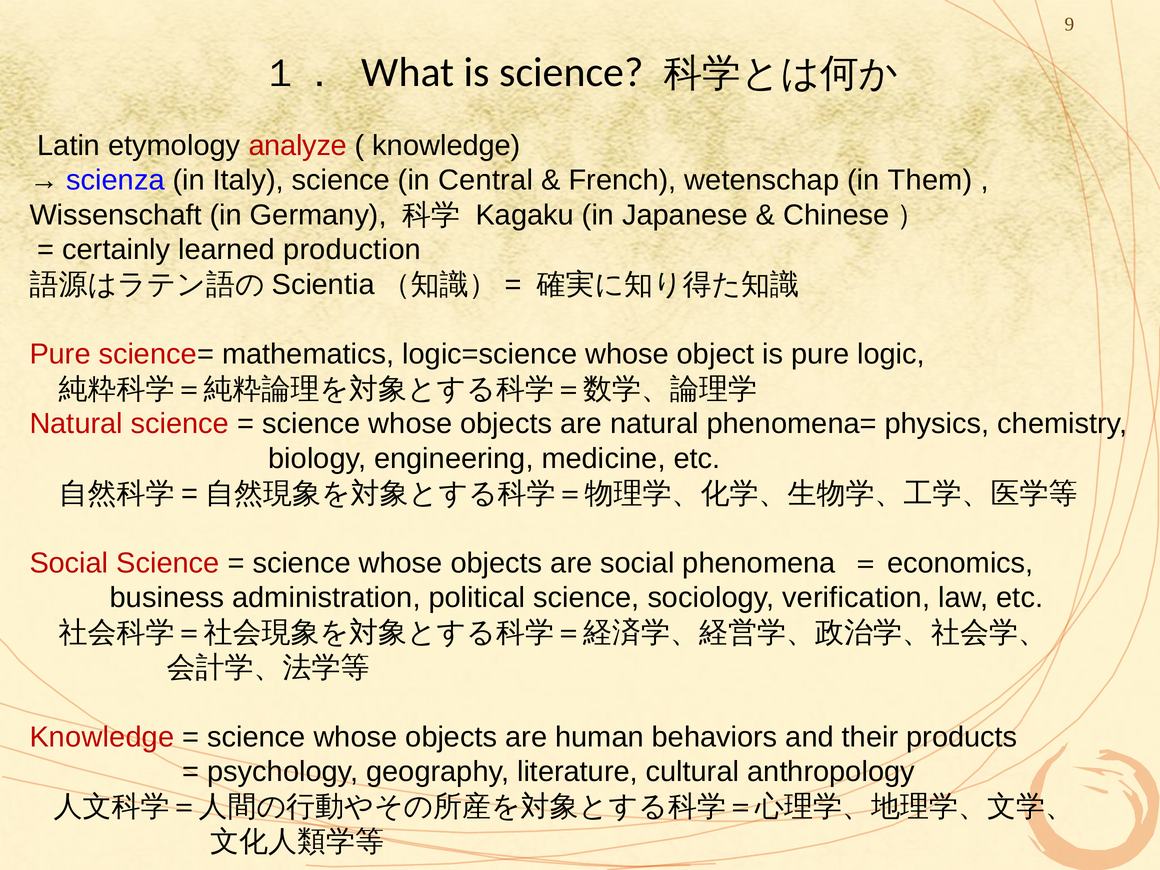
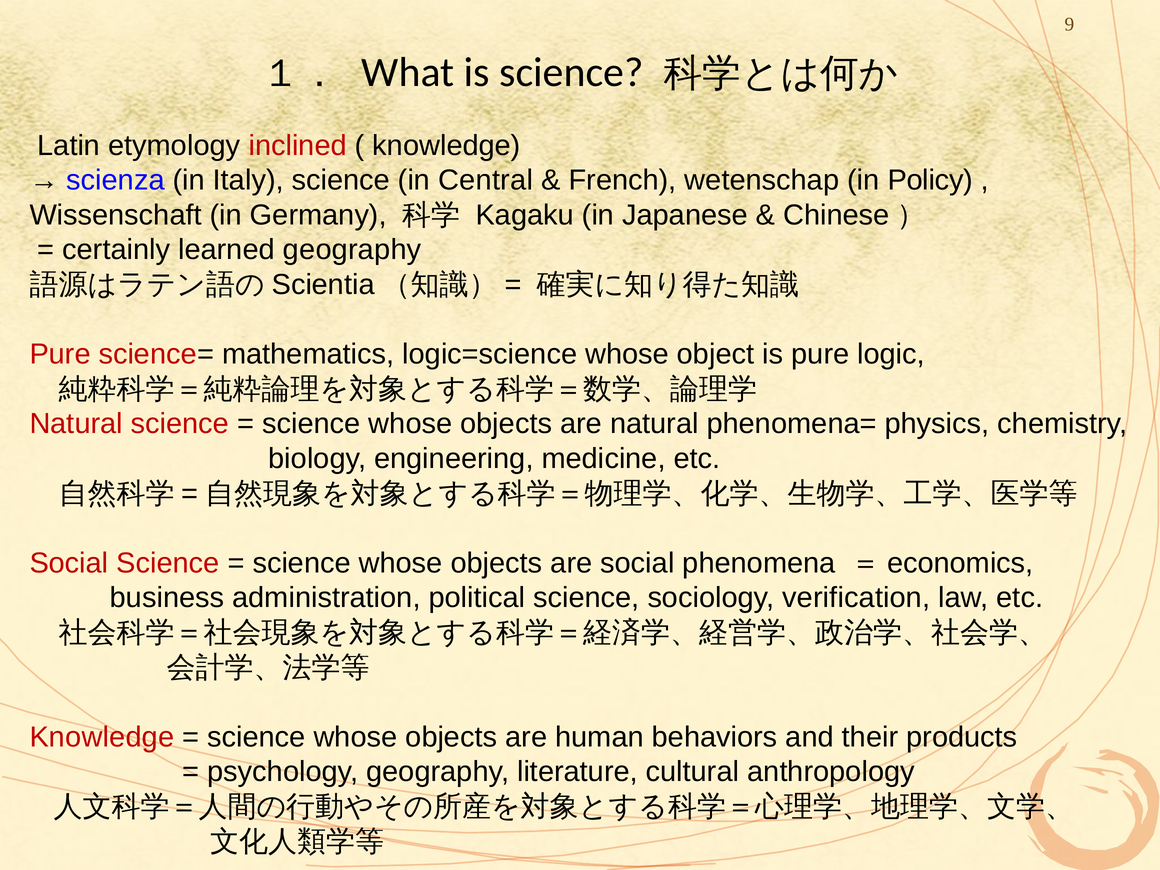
analyze: analyze -> inclined (298, 146)
Them: Them -> Policy (930, 180)
learned production: production -> geography (352, 250)
